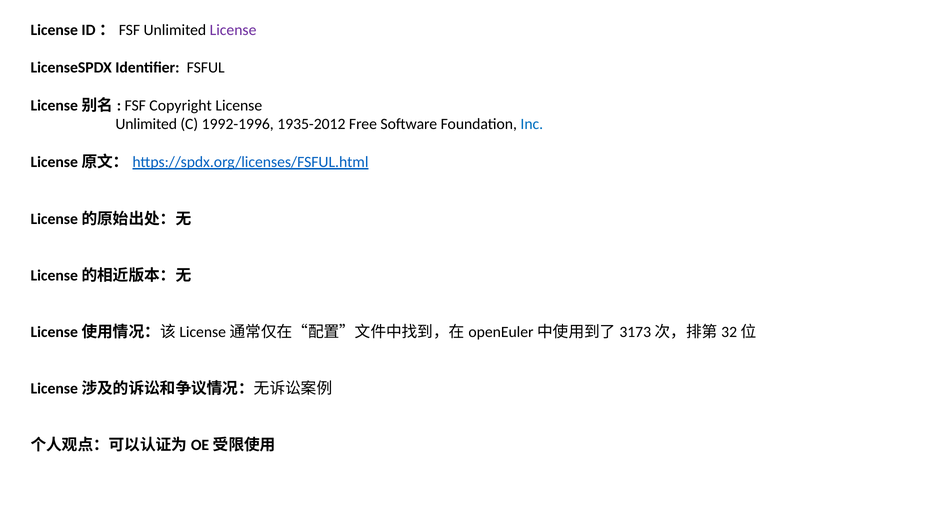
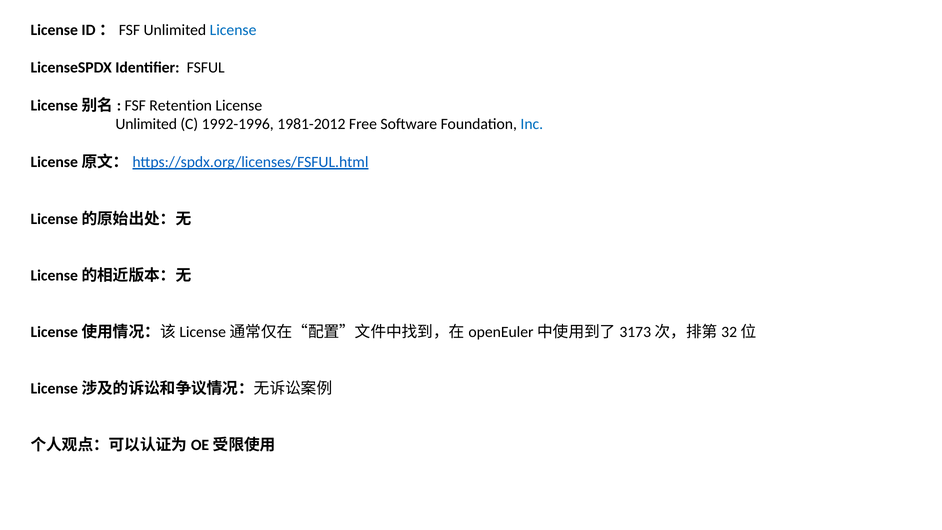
License colour: purple -> blue (233, 30)
Copyright: Copyright -> Retention (181, 105)
1935-2012: 1935-2012 -> 1981-2012 (311, 124)
